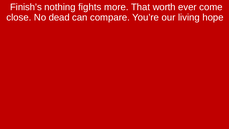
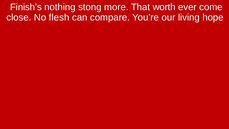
fights: fights -> stong (90, 7)
dead: dead -> flesh (59, 17)
